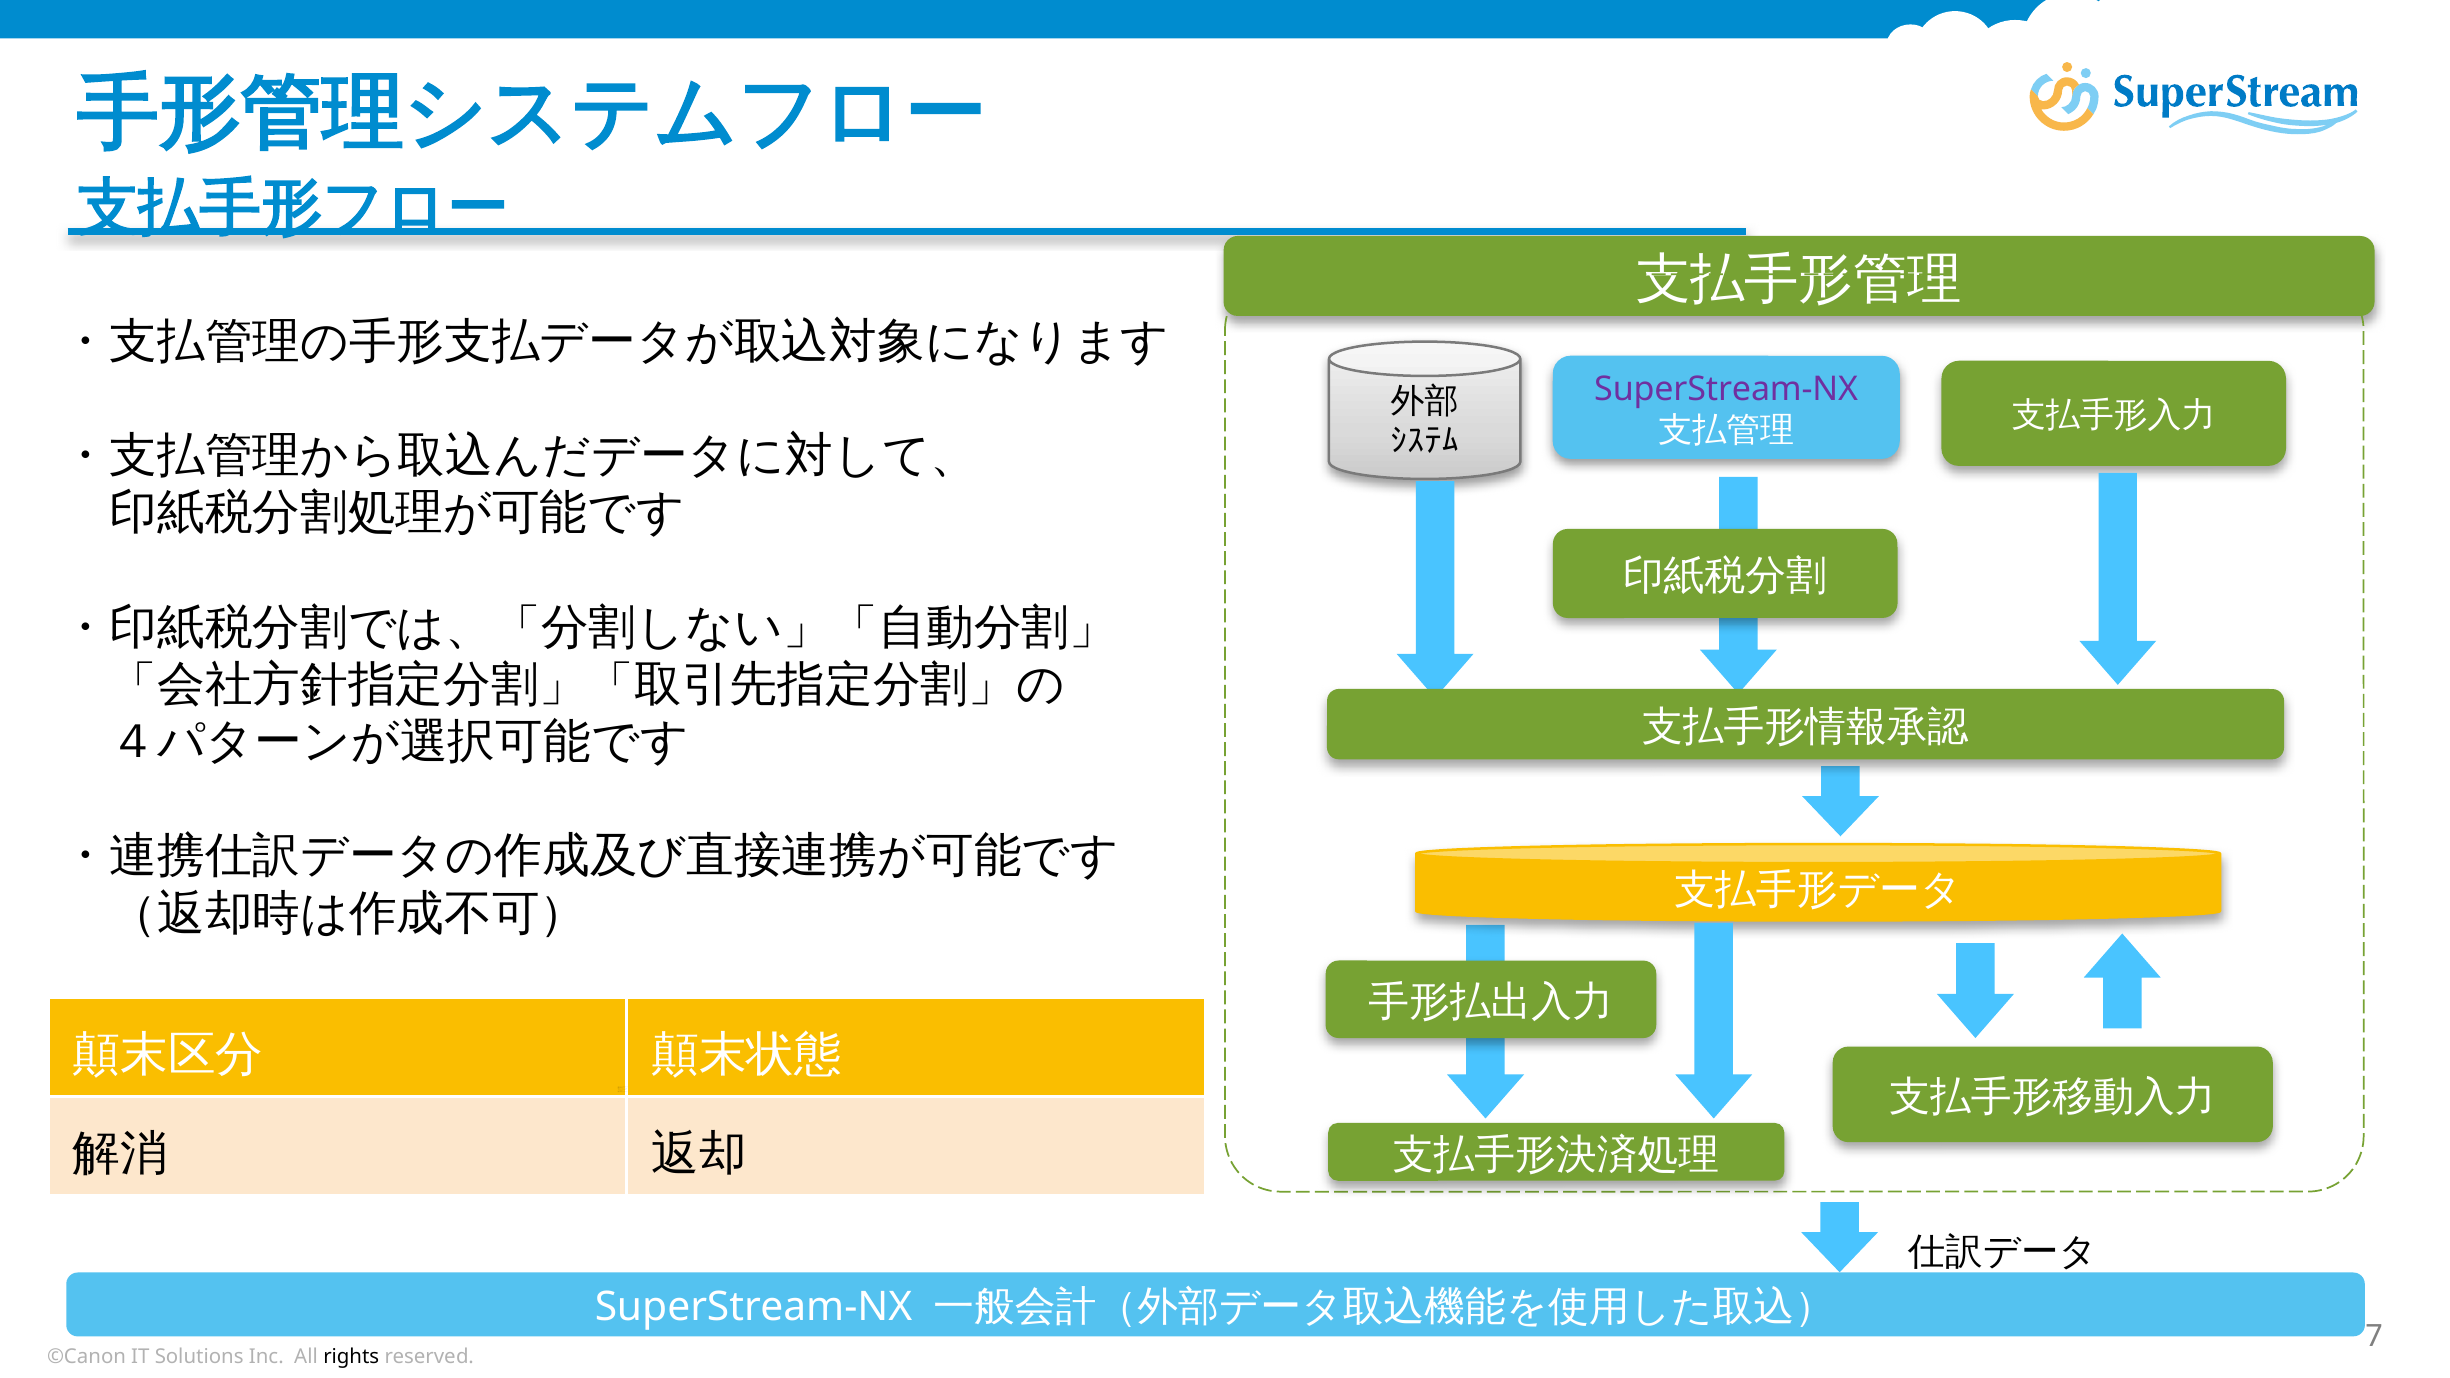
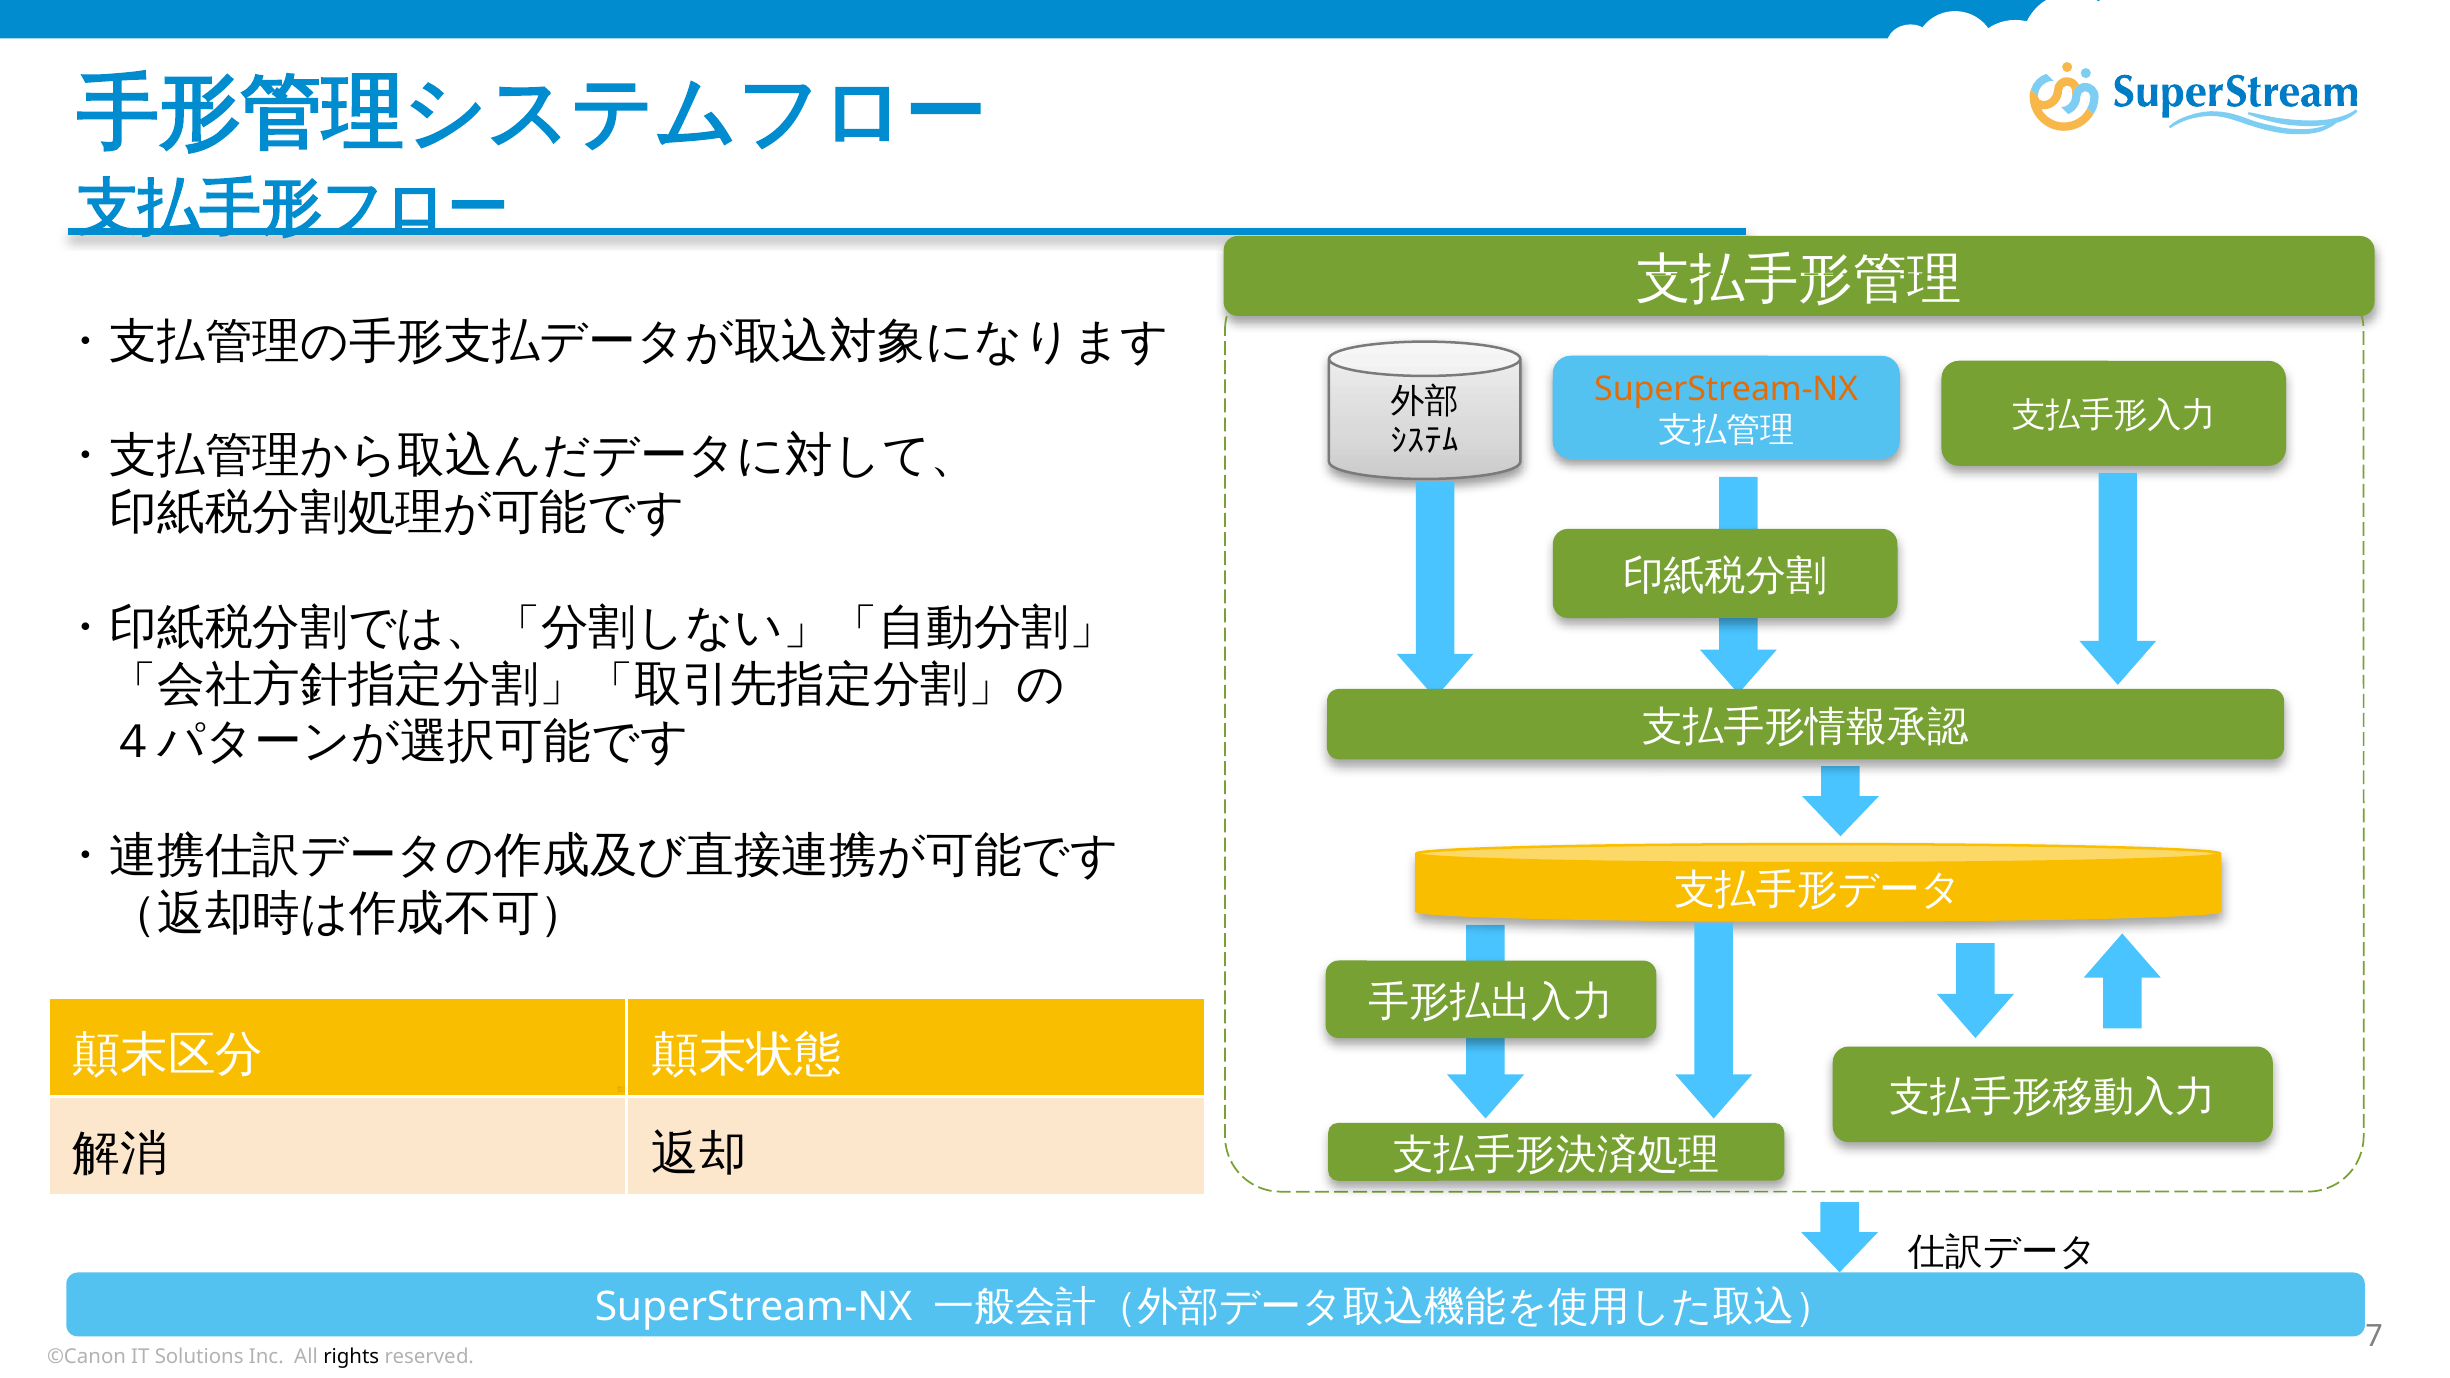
SuperStream-NX colour: purple -> orange (1726, 389)
